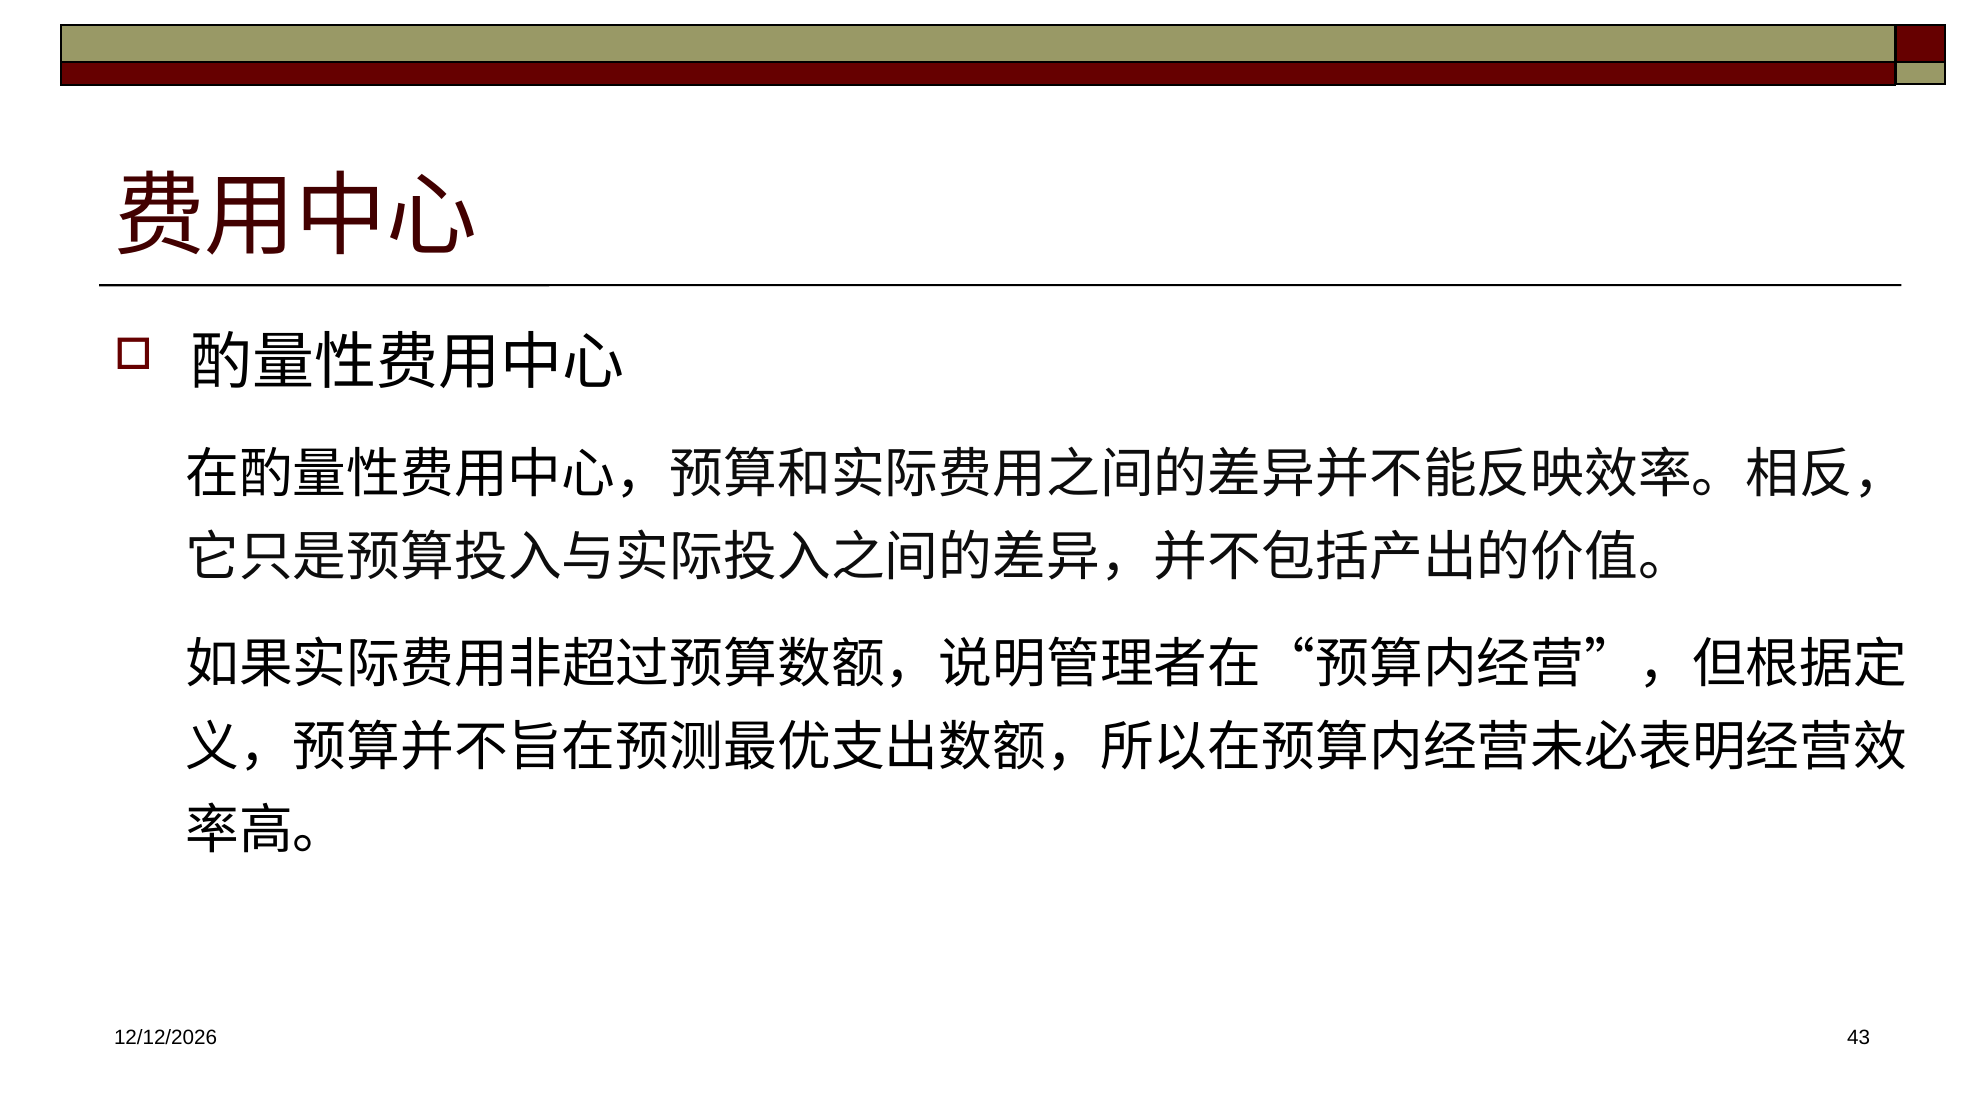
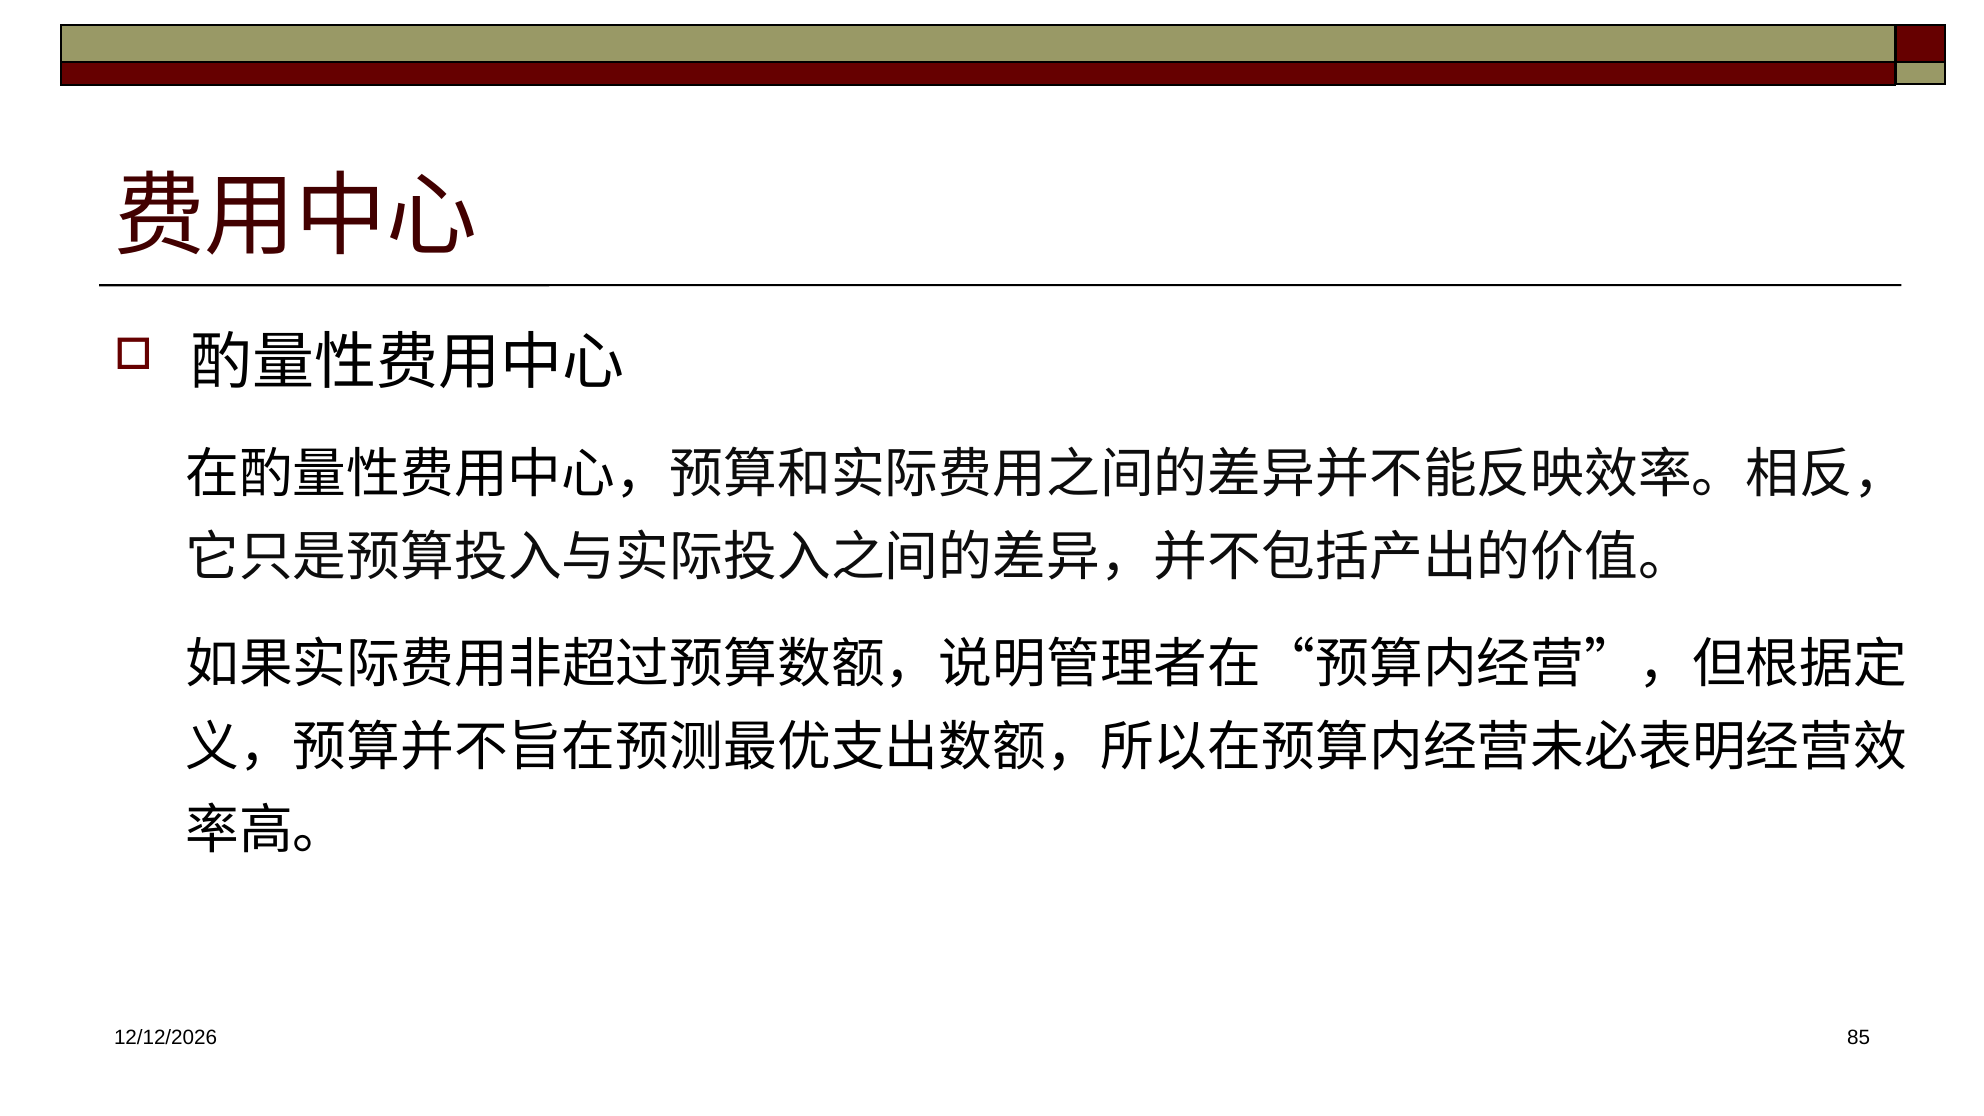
43: 43 -> 85 (1859, 1038)
